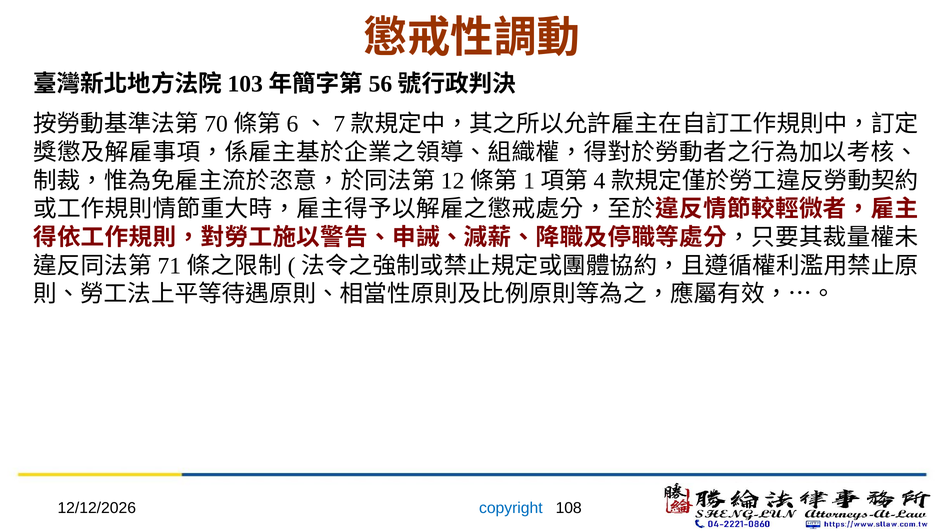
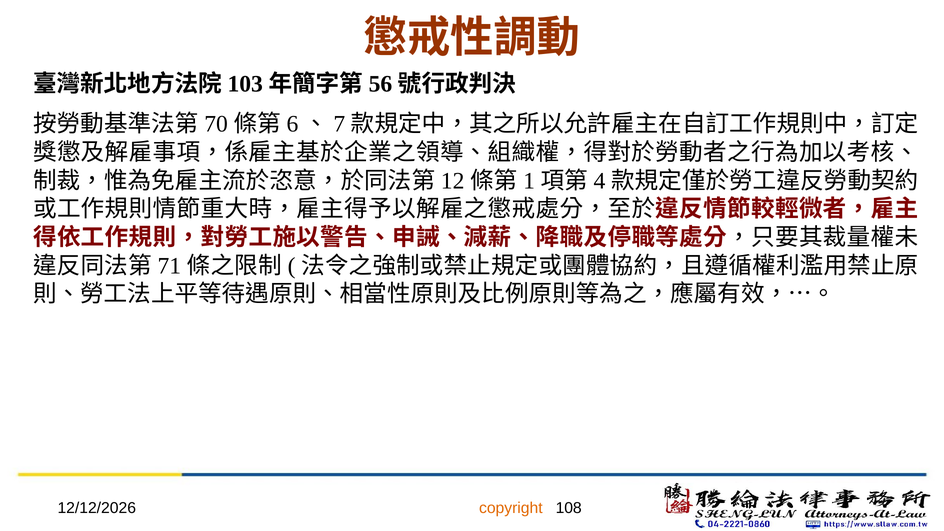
copyright colour: blue -> orange (511, 508)
